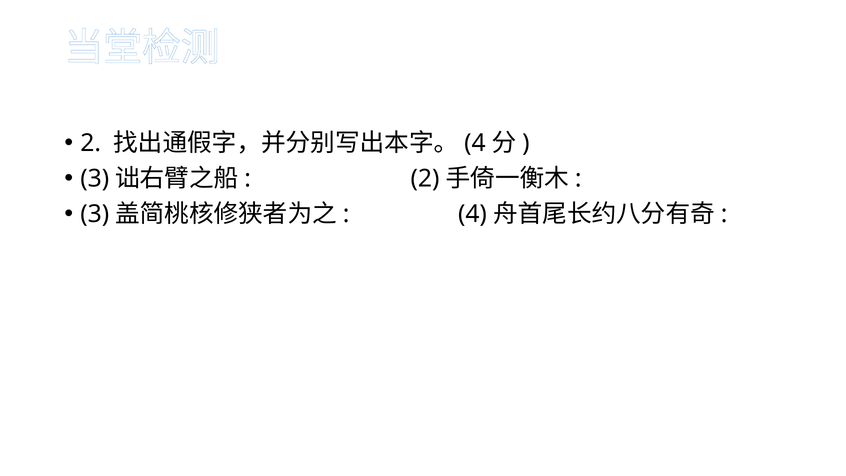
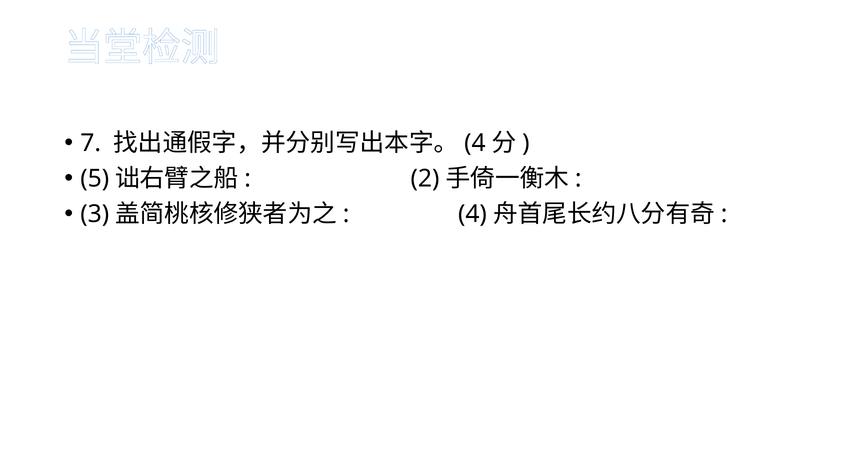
2: 2 -> 7 (91, 143)
3: 3 -> 5 (95, 179)
